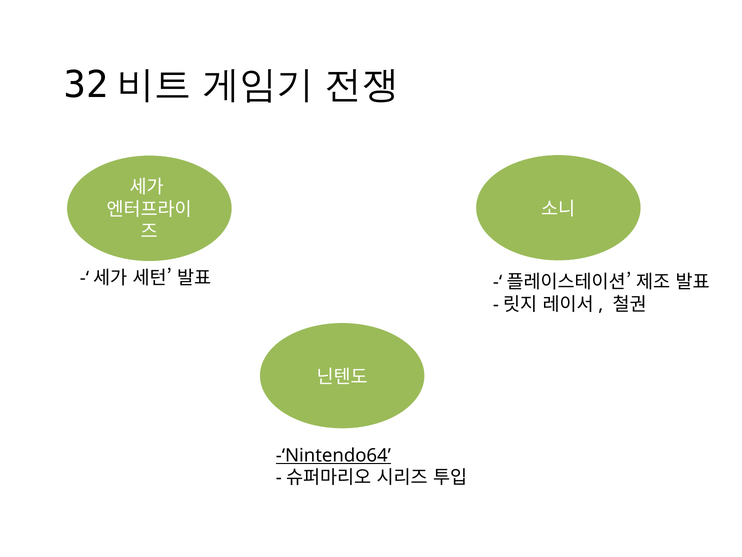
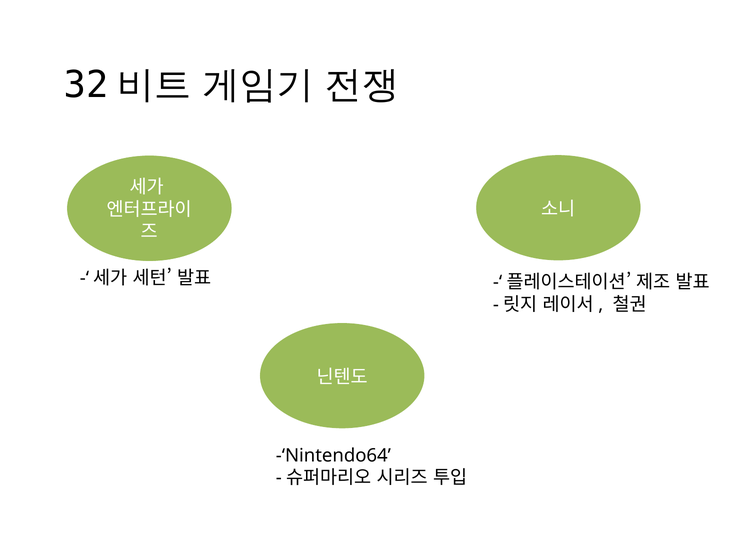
-‘Nintendo64 underline: present -> none (333, 455)
